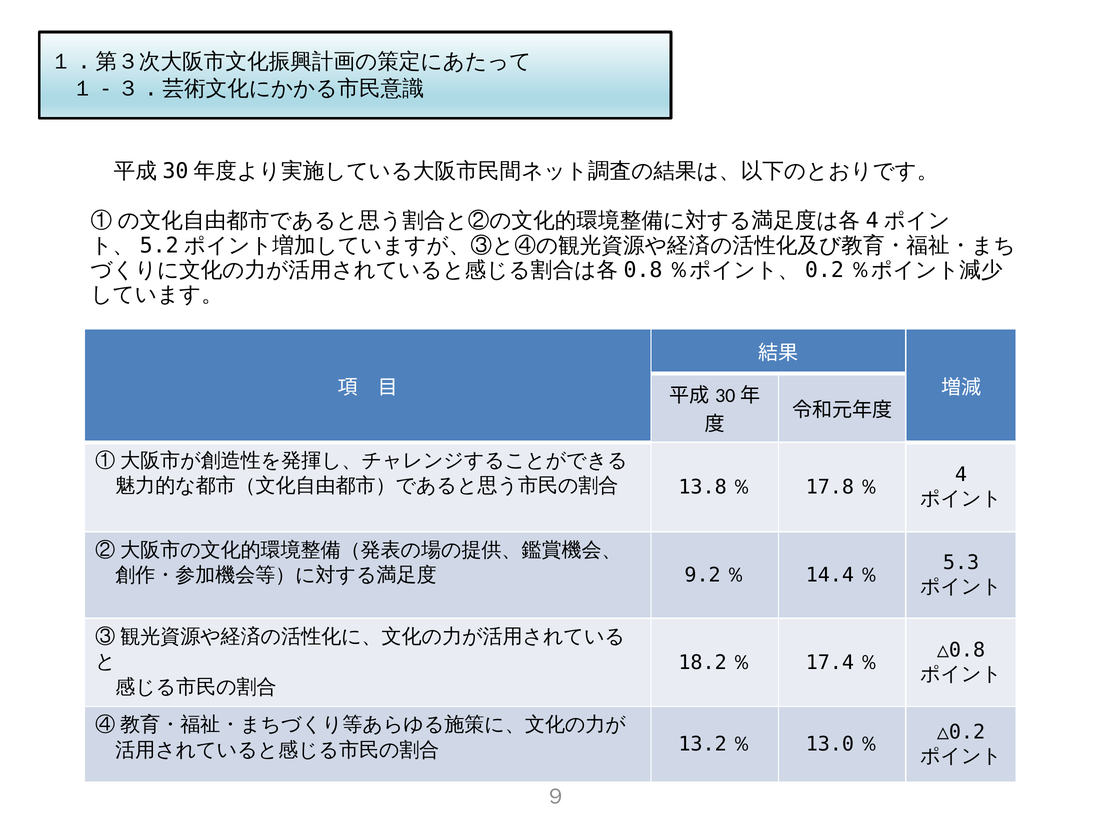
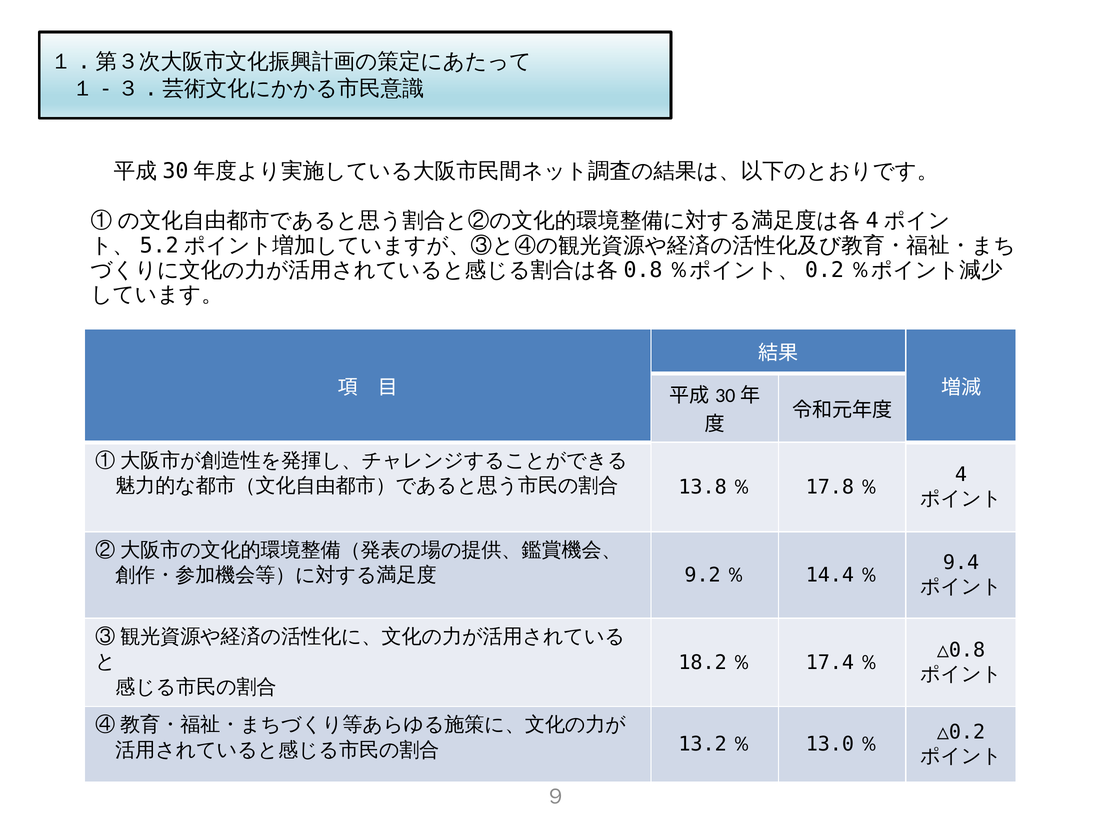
5.3: 5.3 -> 9.4 (961, 563)
